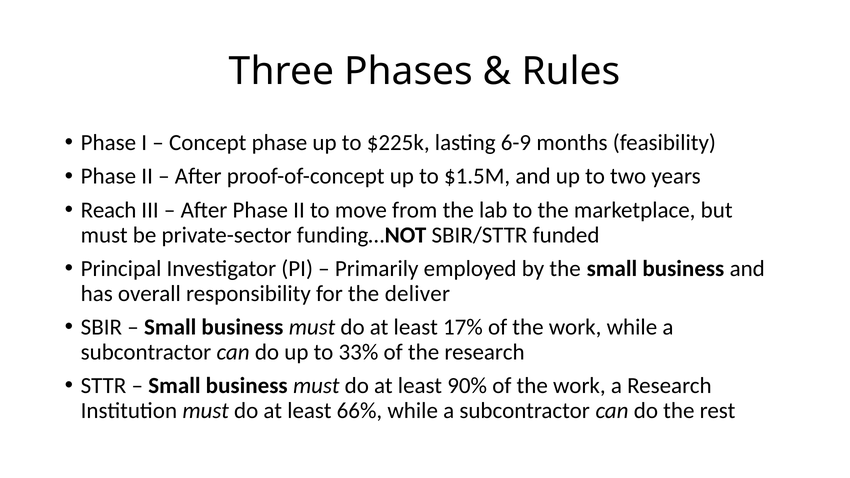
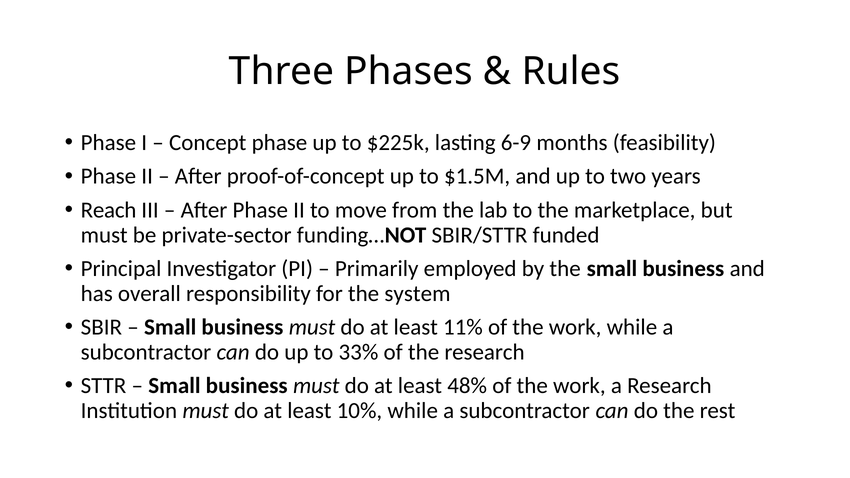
deliver: deliver -> system (417, 294)
17%: 17% -> 11% (463, 327)
90%: 90% -> 48% (467, 386)
66%: 66% -> 10% (359, 411)
